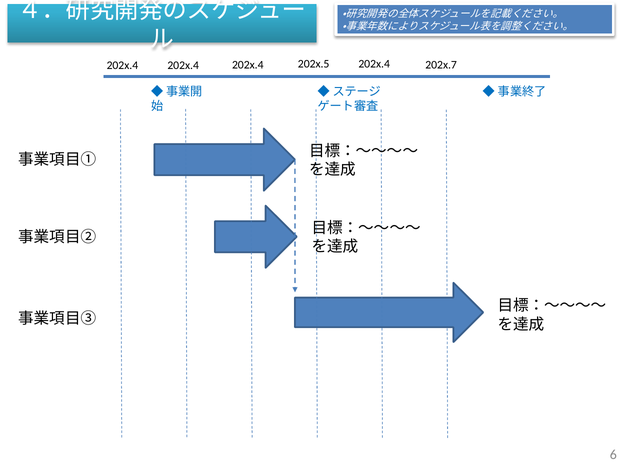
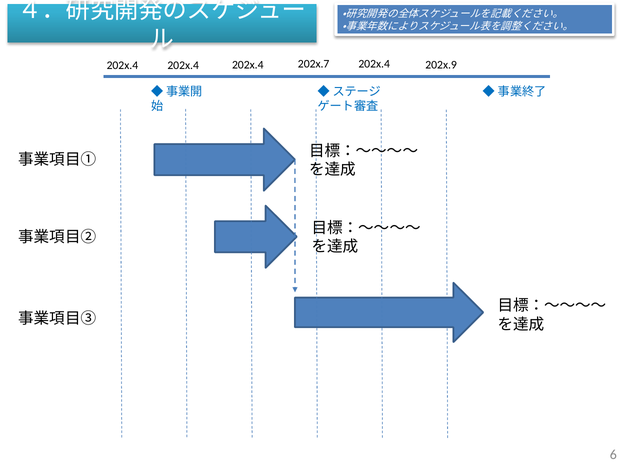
202x.5: 202x.5 -> 202x.7 (314, 64)
202x.7: 202x.7 -> 202x.9 (441, 65)
